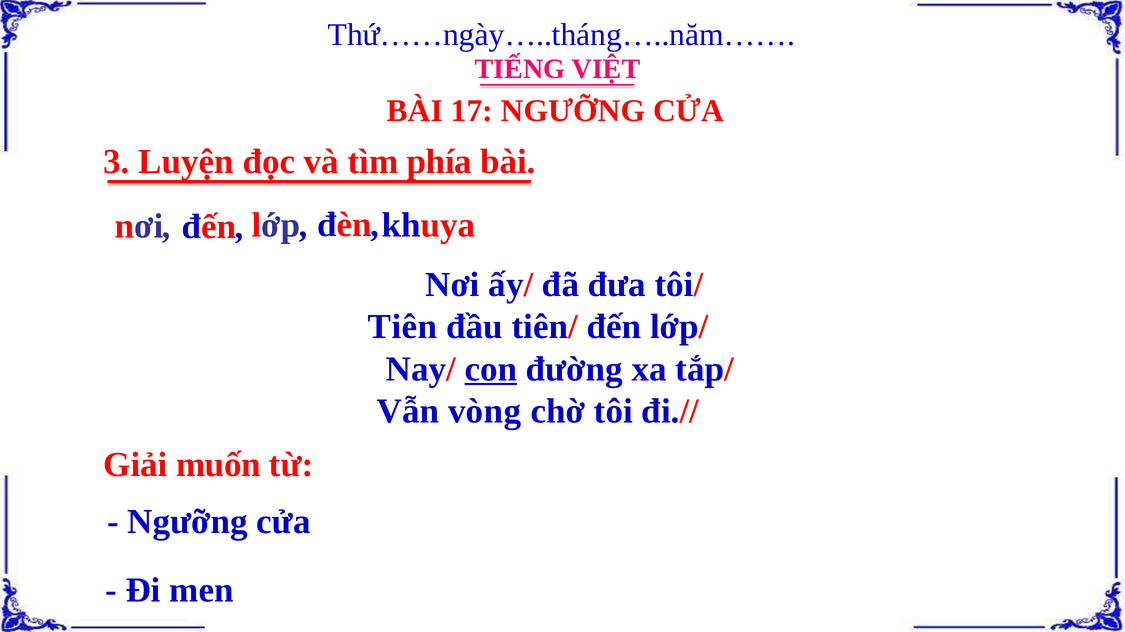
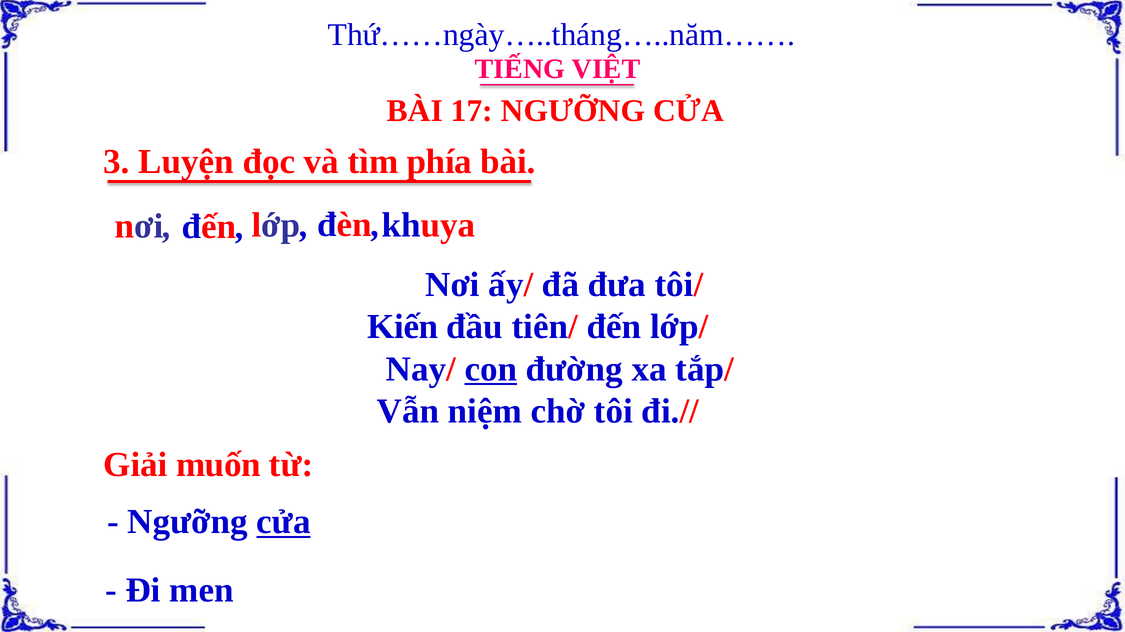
Tiên: Tiên -> Kiến (403, 327)
vòng: vòng -> niệm (485, 411)
cửa underline: none -> present (284, 522)
